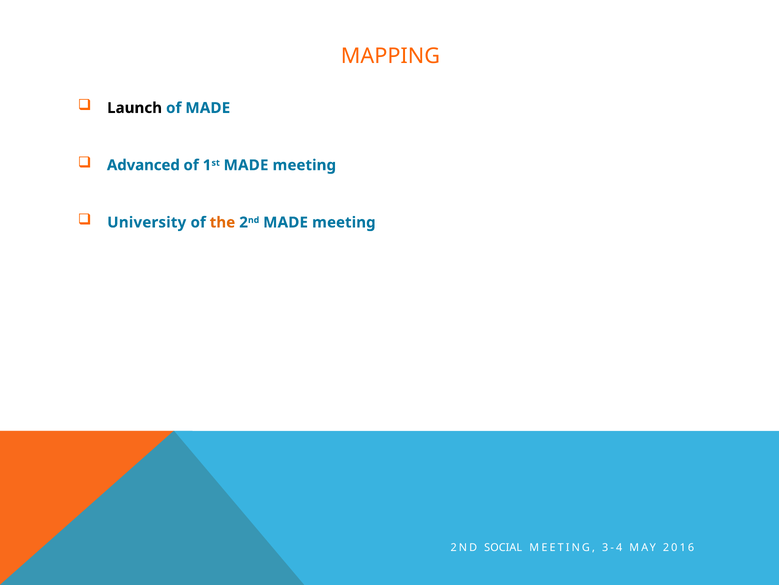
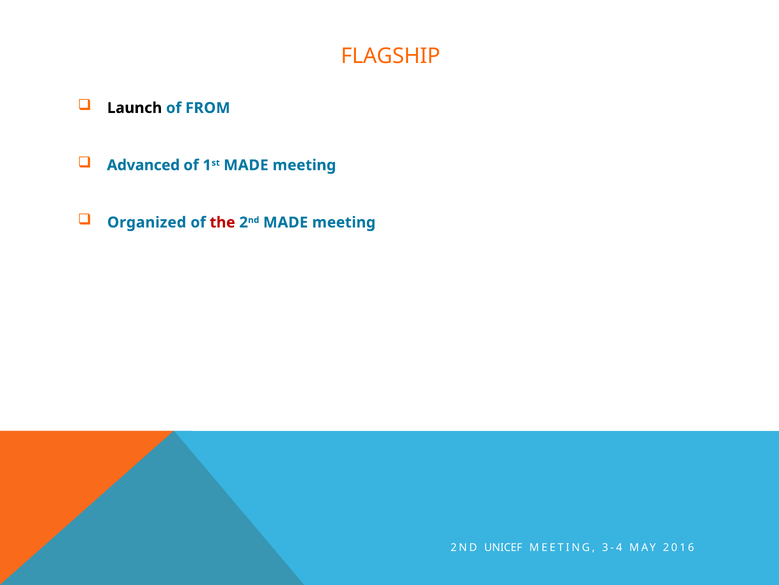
MAPPING: MAPPING -> FLAGSHIP (391, 56)
of MADE: MADE -> FROM (208, 108)
University: University -> Organized (147, 222)
the colour: orange -> red (222, 222)
SOCIAL: SOCIAL -> UNICEF (503, 547)
